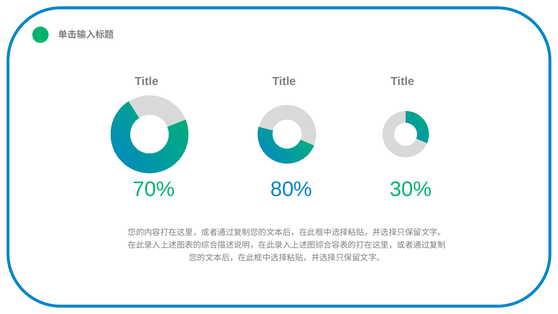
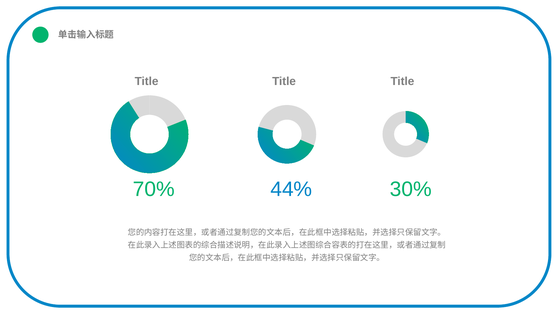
80%: 80% -> 44% (291, 189)
